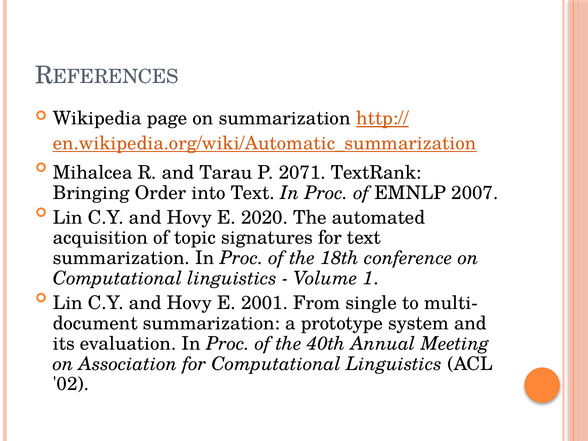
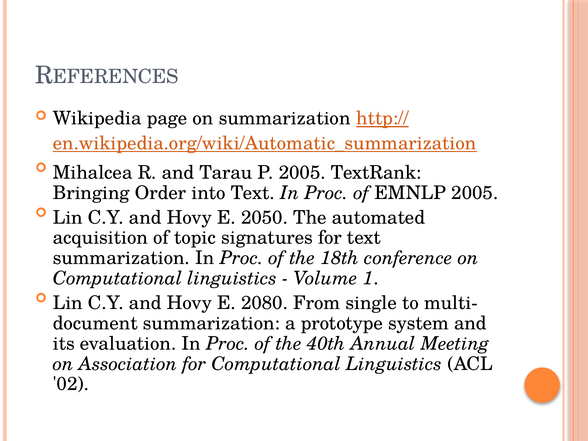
P 2071: 2071 -> 2005 (302, 173)
EMNLP 2007: 2007 -> 2005 (475, 193)
2020: 2020 -> 2050 (264, 217)
2001: 2001 -> 2080 (264, 303)
